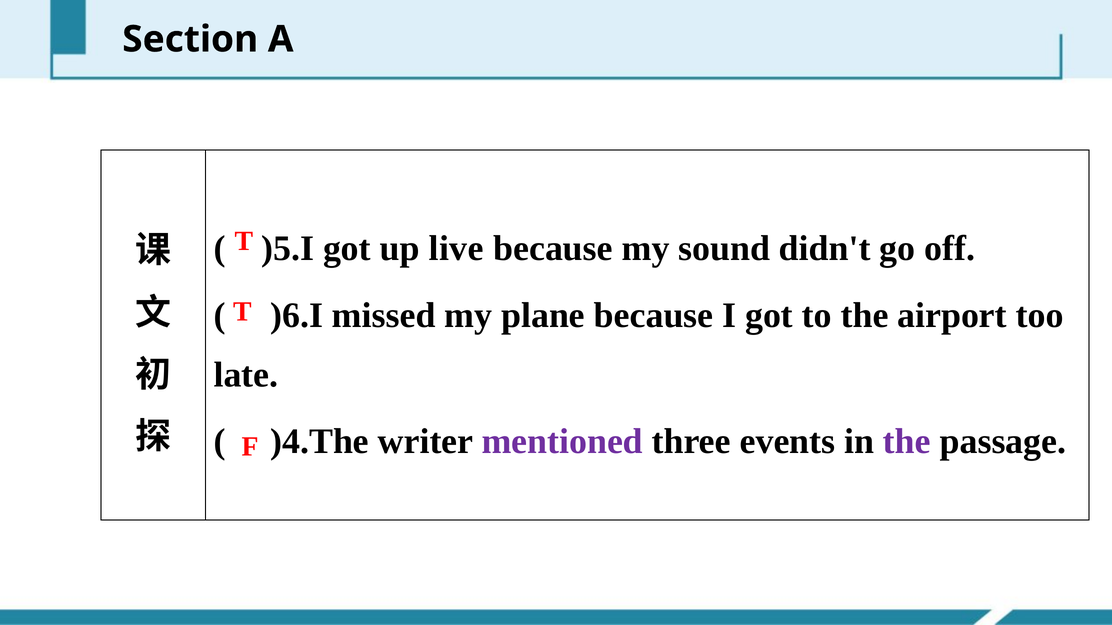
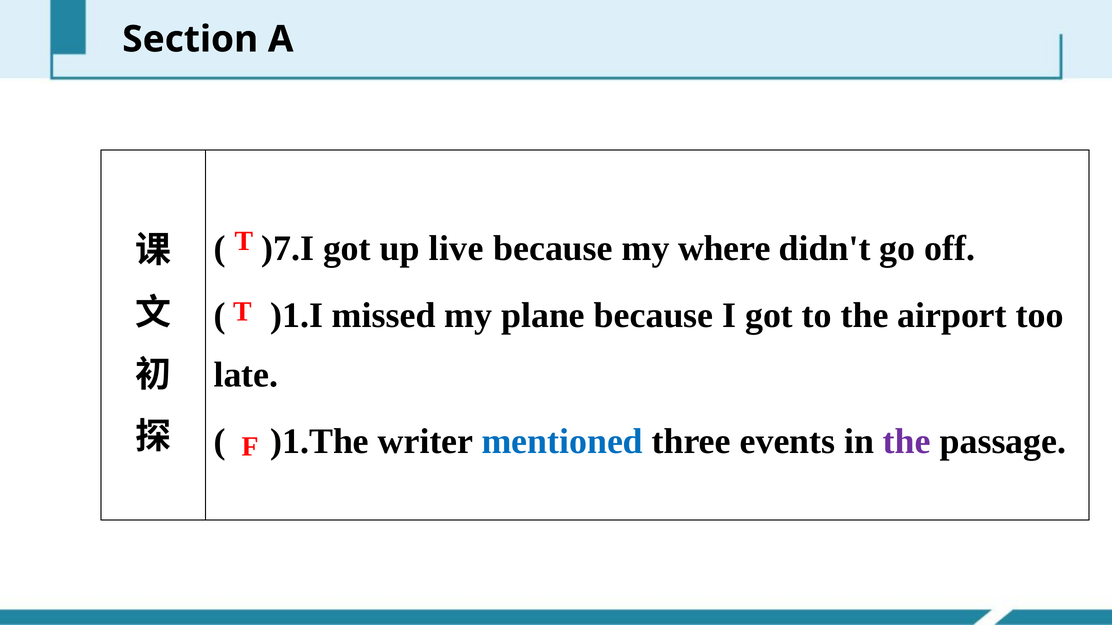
)5.I: )5.I -> )7.I (288, 249)
sound: sound -> where (724, 249)
)6.I: )6.I -> )1.I (297, 315)
)4.The: )4.The -> )1.The (320, 442)
mentioned colour: purple -> blue (562, 442)
